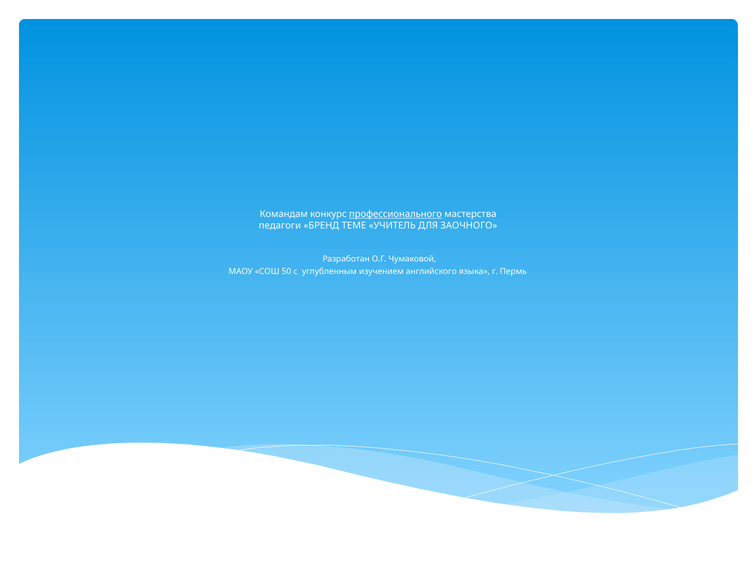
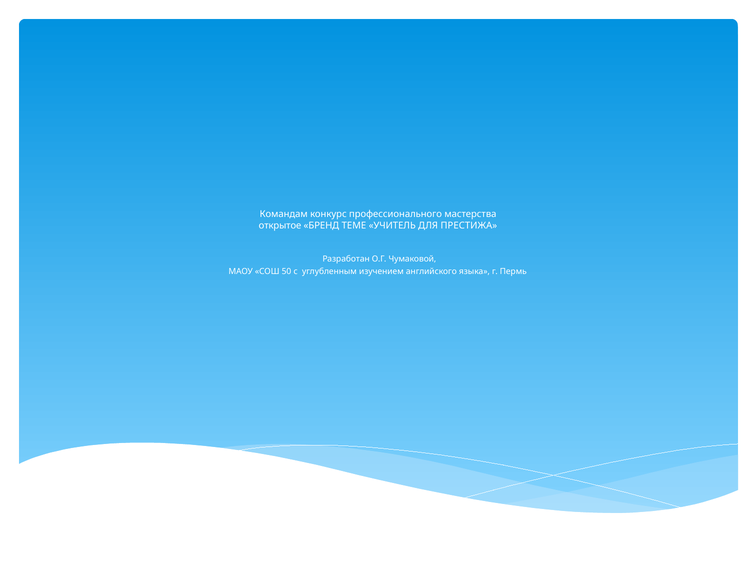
профессионального underline: present -> none (396, 214)
педагоги: педагоги -> открытое (280, 226)
ЗАОЧНОГО: ЗАОЧНОГО -> ПРЕСТИЖА (469, 226)
